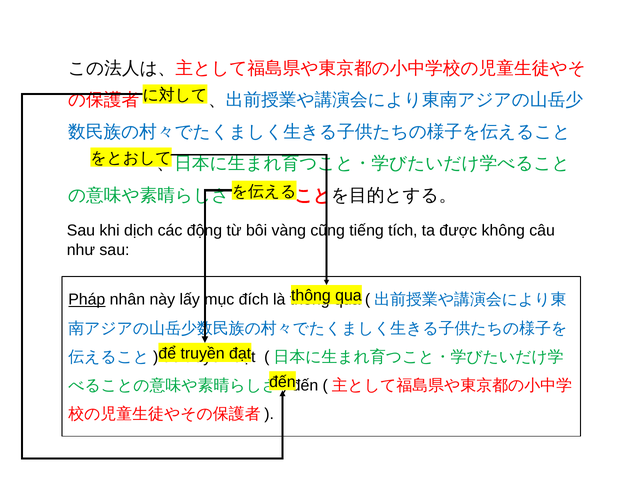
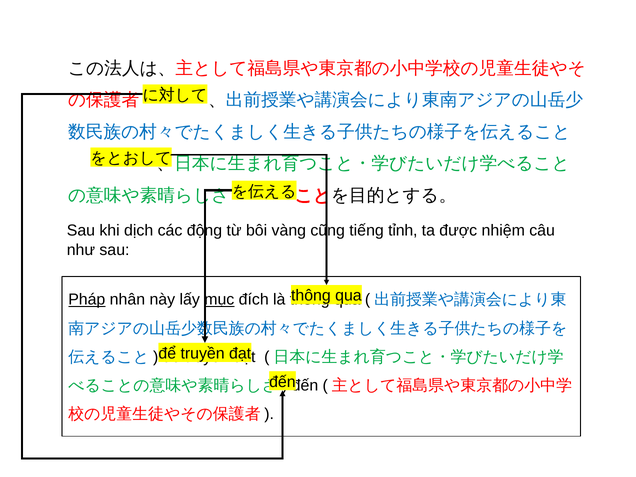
tích: tích -> tỉnh (403, 231)
không: không -> nhiệm (503, 231)
mục underline: none -> present (219, 300)
